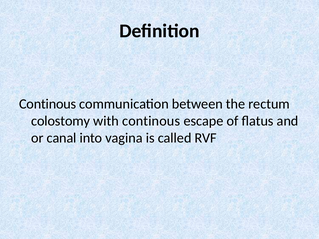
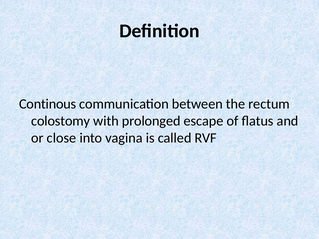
with continous: continous -> prolonged (151, 121)
canal: canal -> close (61, 138)
